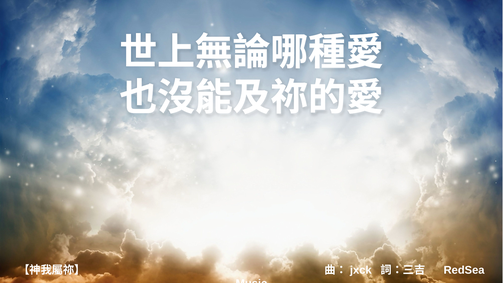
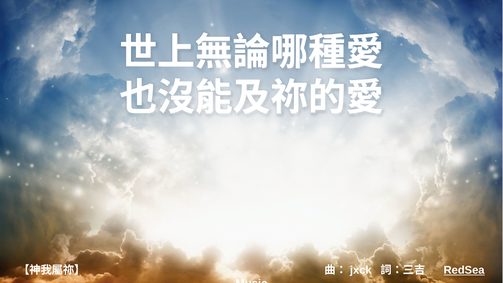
RedSea underline: none -> present (464, 270)
